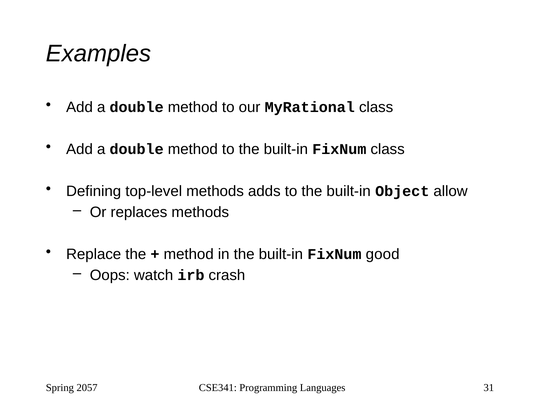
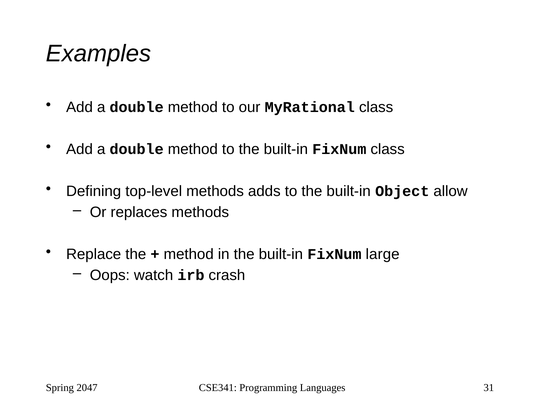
good: good -> large (383, 254)
2057: 2057 -> 2047 (87, 388)
